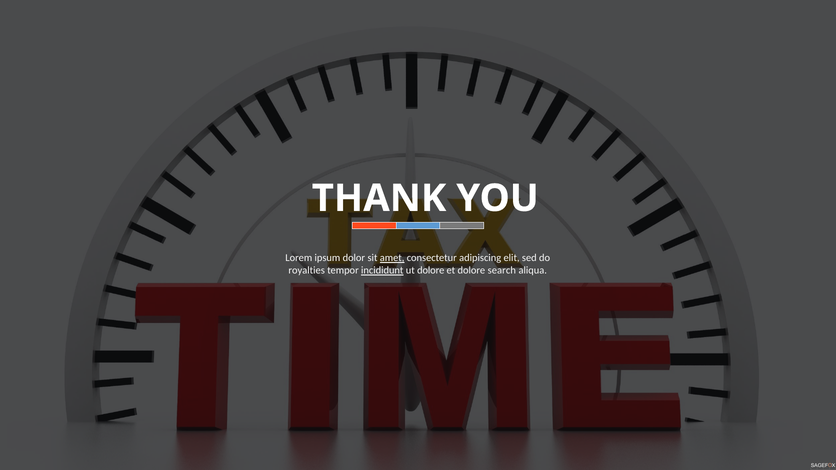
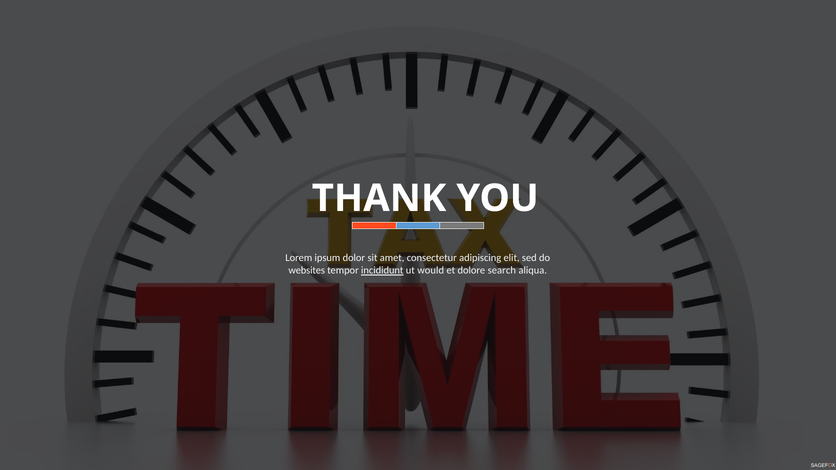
amet underline: present -> none (392, 258)
royalties: royalties -> websites (307, 271)
ut dolore: dolore -> would (431, 271)
